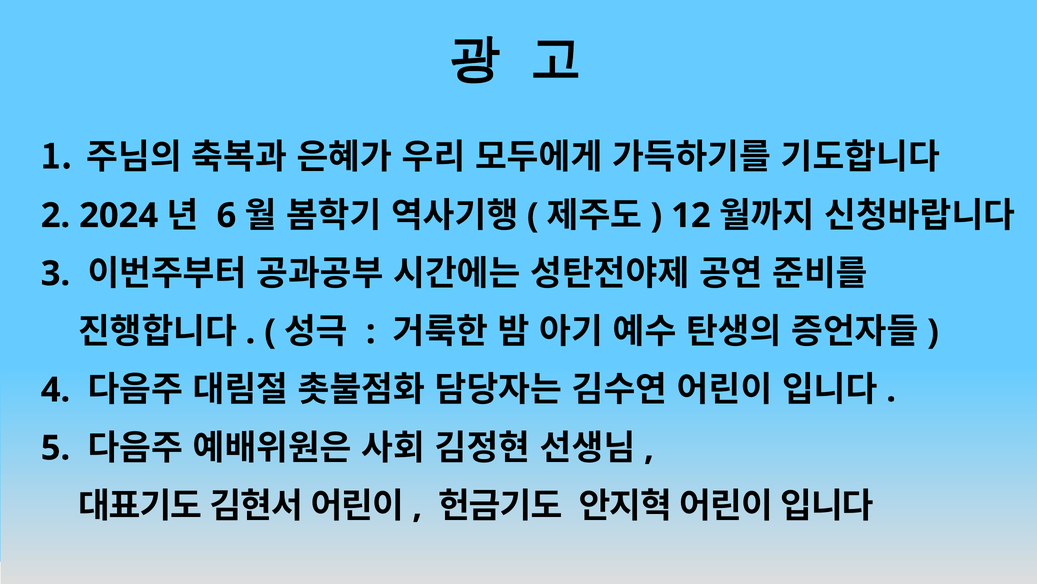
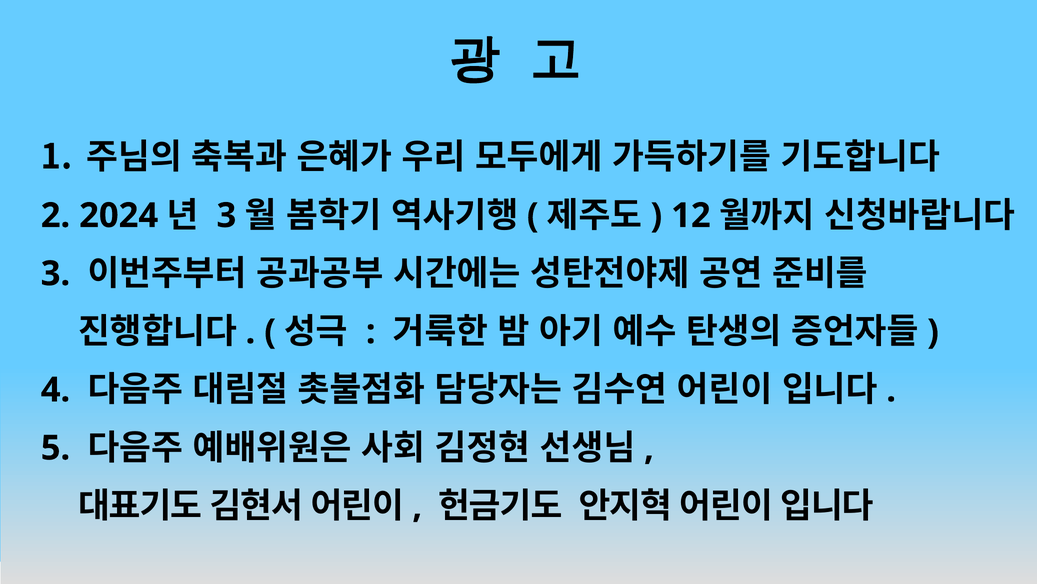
6: 6 -> 3 (226, 215)
